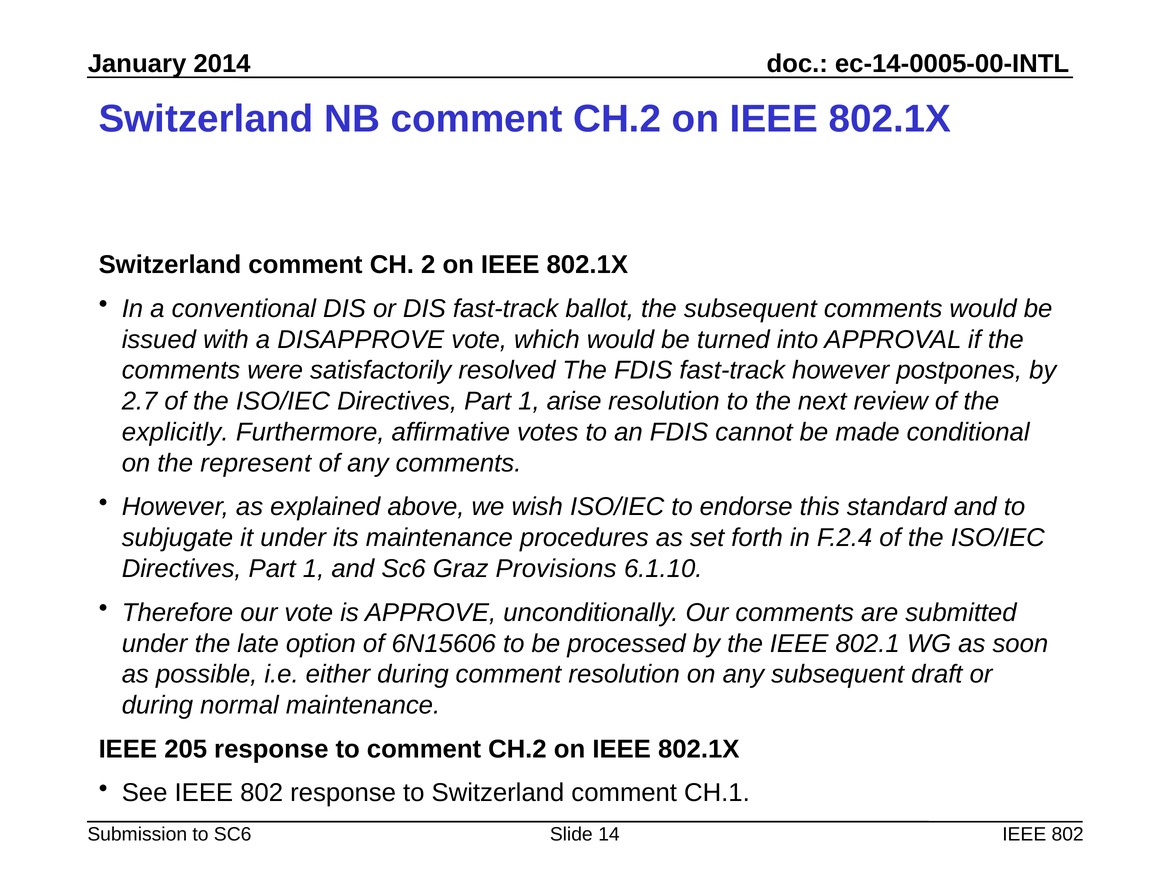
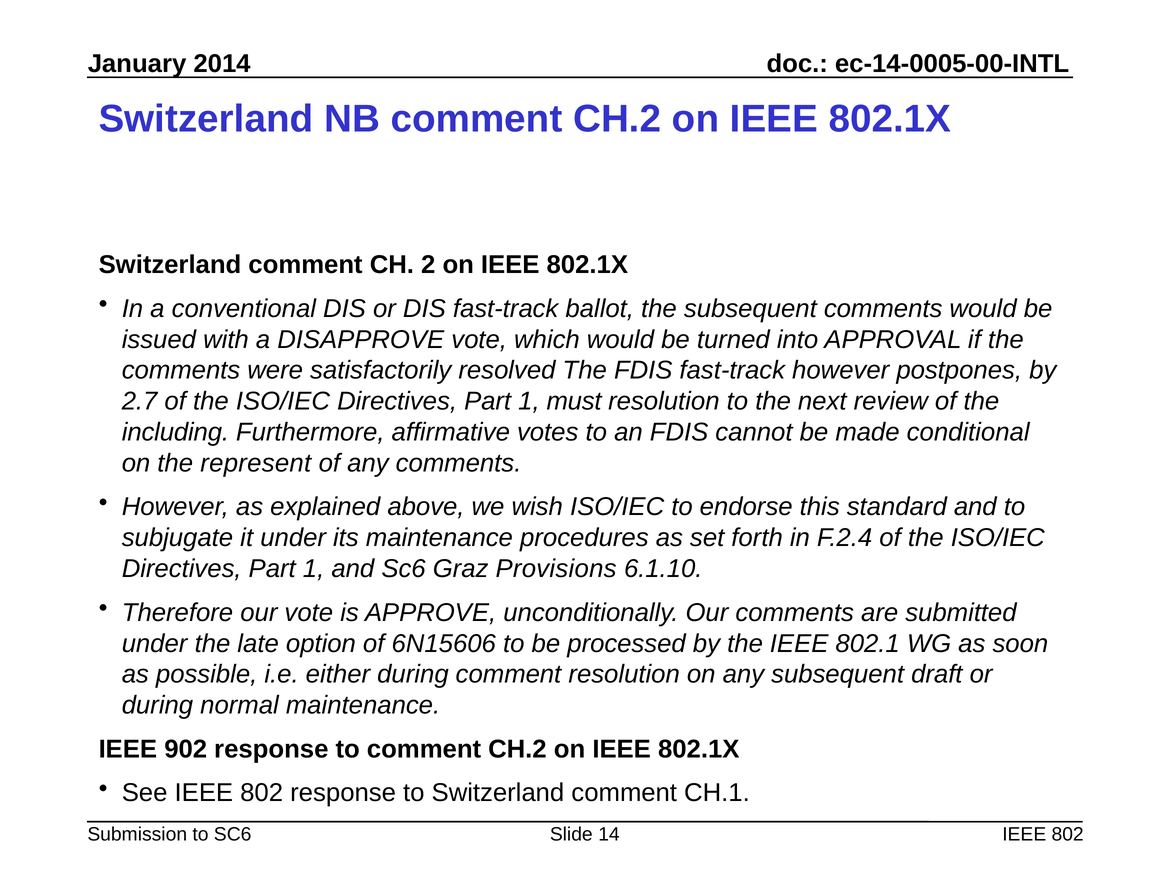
arise: arise -> must (574, 401)
explicitly: explicitly -> including (175, 432)
205: 205 -> 902 (186, 749)
